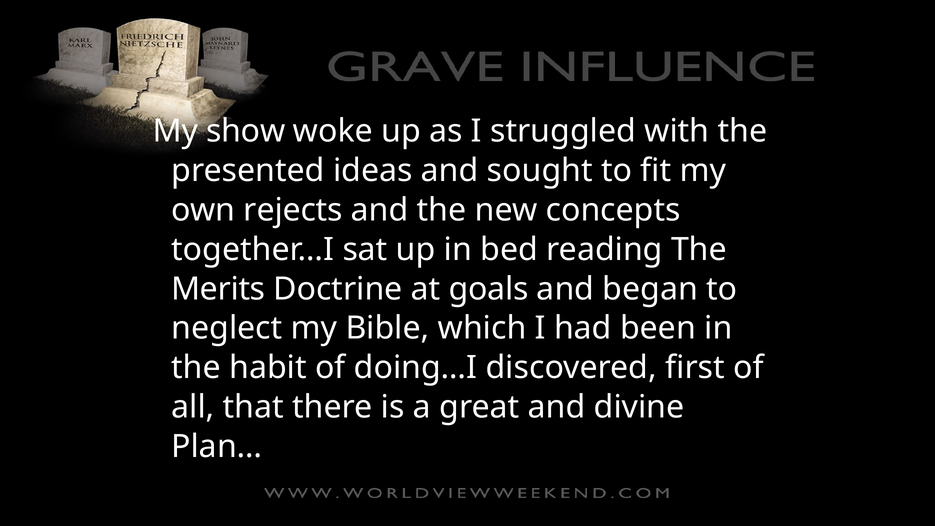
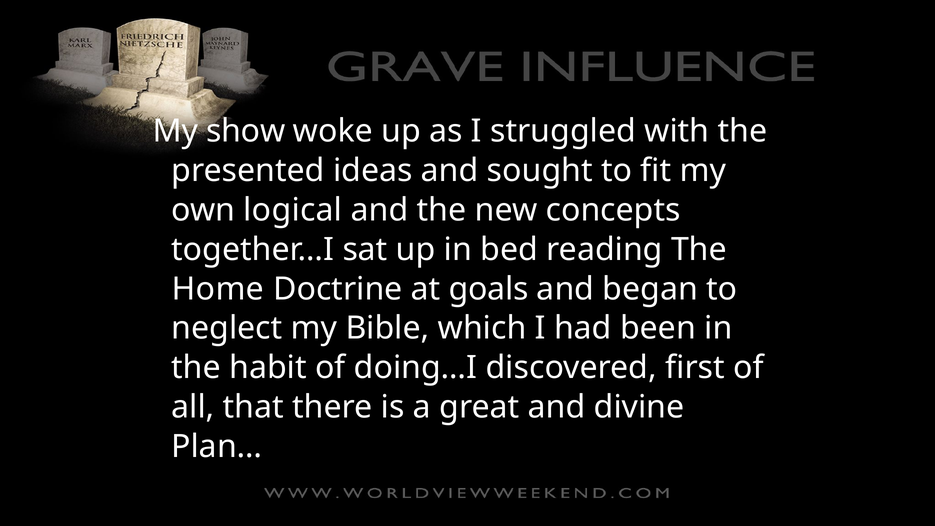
rejects: rejects -> logical (293, 210)
Merits: Merits -> Home (218, 289)
